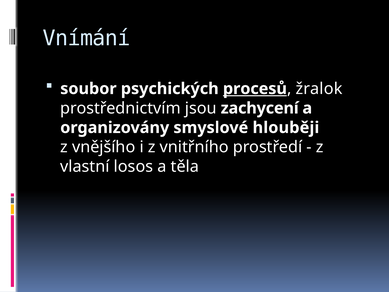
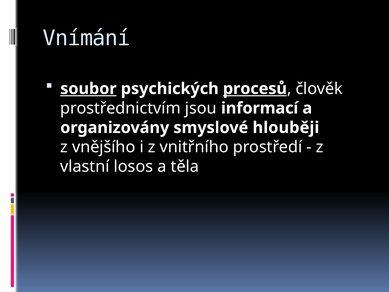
soubor underline: none -> present (88, 89)
žralok: žralok -> člověk (319, 89)
zachycení: zachycení -> informací (260, 108)
